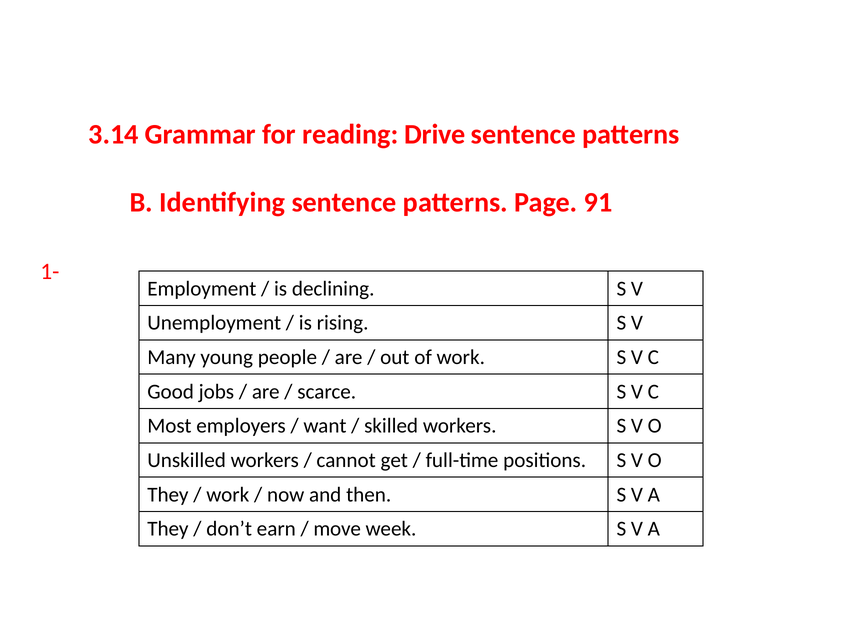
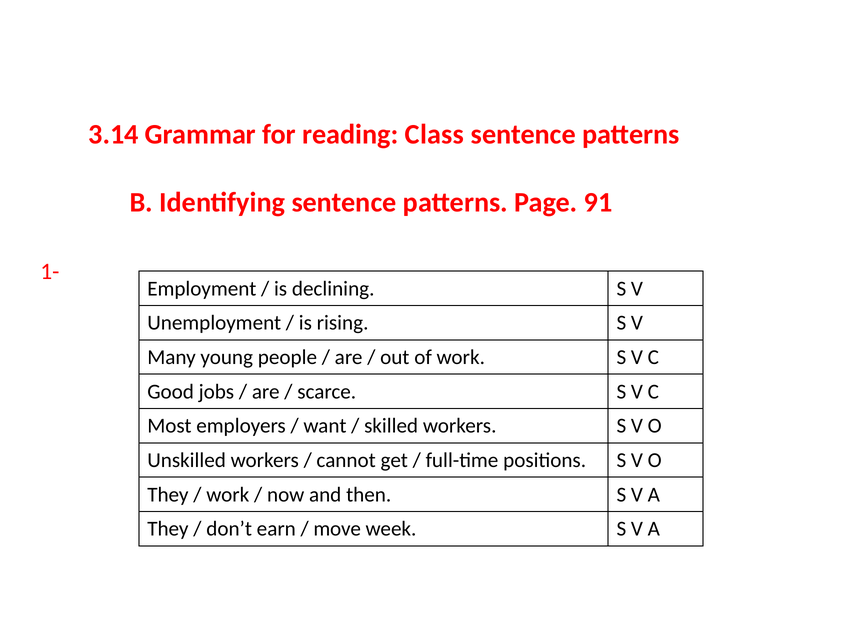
Drive: Drive -> Class (435, 135)
